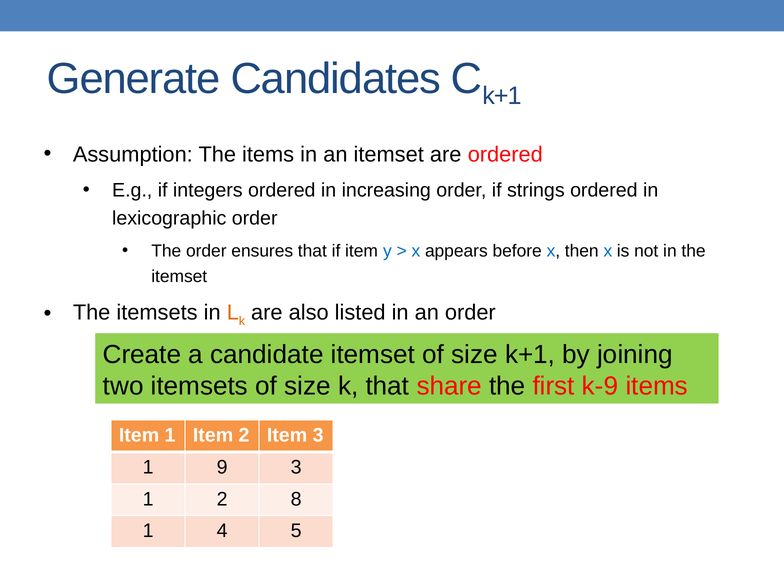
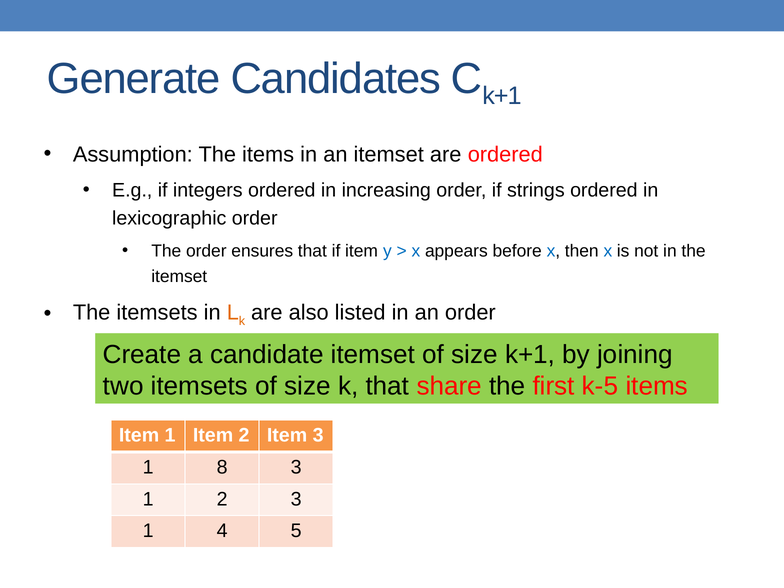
k-9: k-9 -> k-5 (600, 386)
9: 9 -> 8 (222, 467)
2 8: 8 -> 3 (296, 499)
